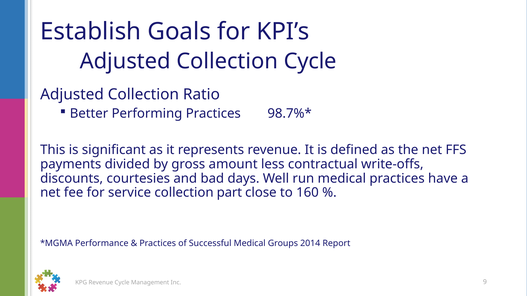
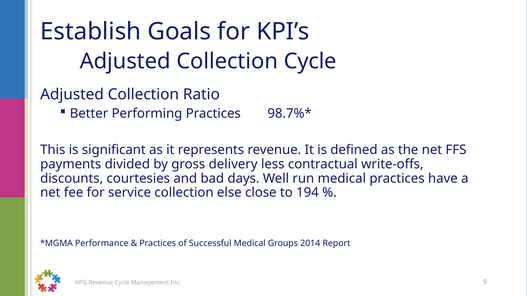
amount: amount -> delivery (233, 164)
part: part -> else (229, 193)
160: 160 -> 194 (307, 193)
